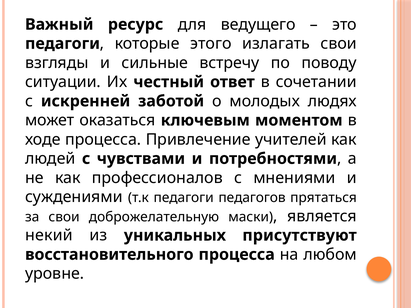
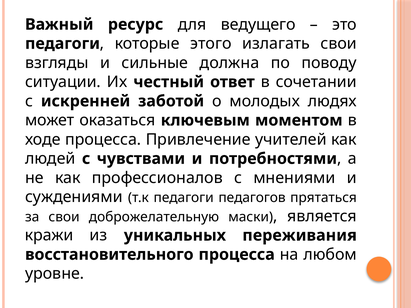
встречу: встречу -> должна (229, 63)
некий: некий -> кражи (49, 236)
присутствуют: присутствуют -> переживания (300, 236)
